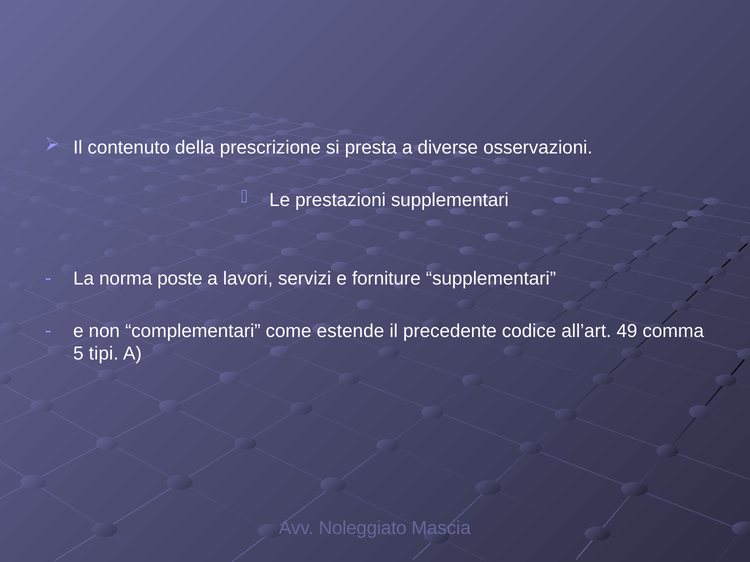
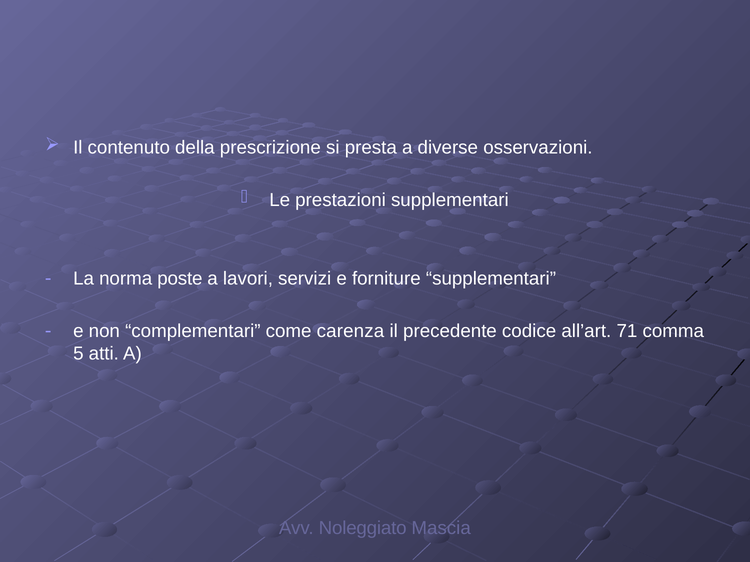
estende: estende -> carenza (350, 331)
49: 49 -> 71 (627, 331)
tipi: tipi -> atti (104, 354)
